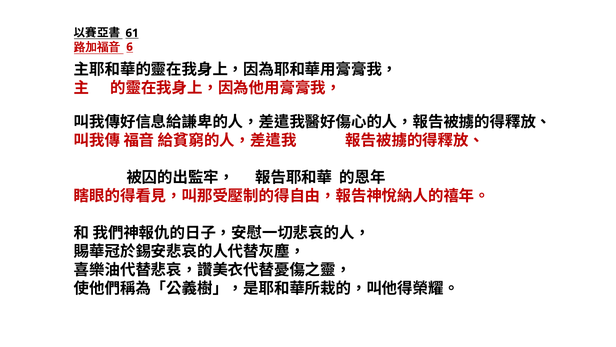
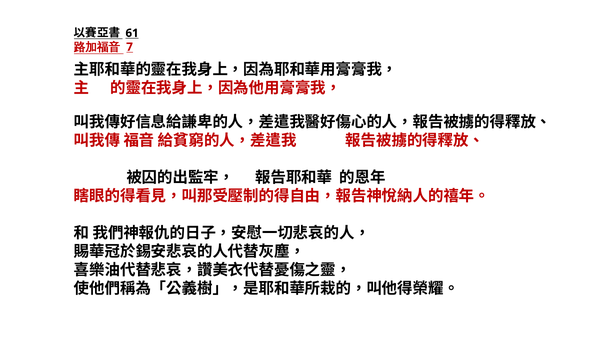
6: 6 -> 7 (130, 47)
